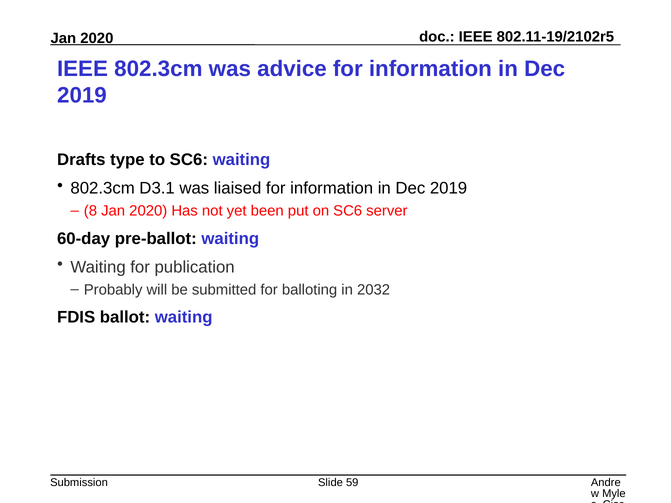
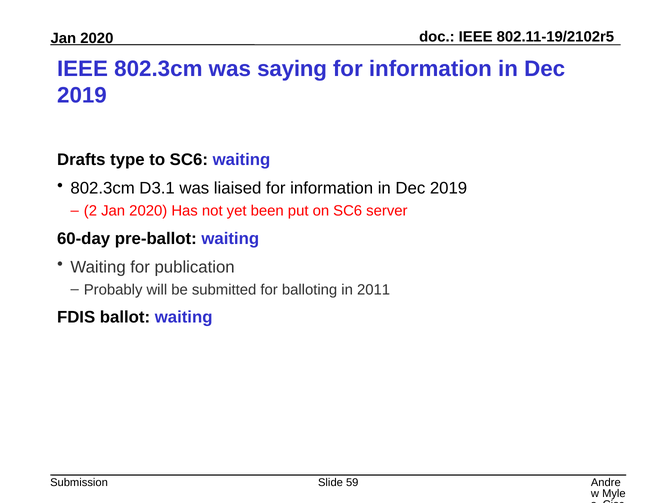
advice: advice -> saying (292, 69)
8: 8 -> 2 (90, 211)
2032: 2032 -> 2011 (374, 290)
